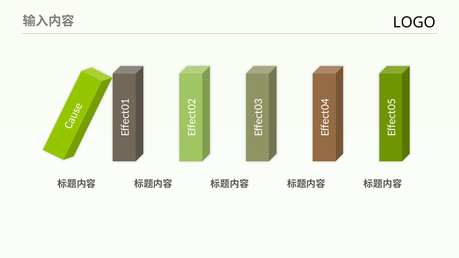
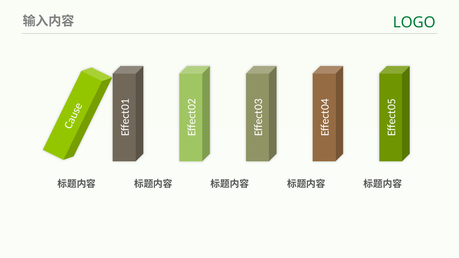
LOGO colour: black -> green (414, 22)
